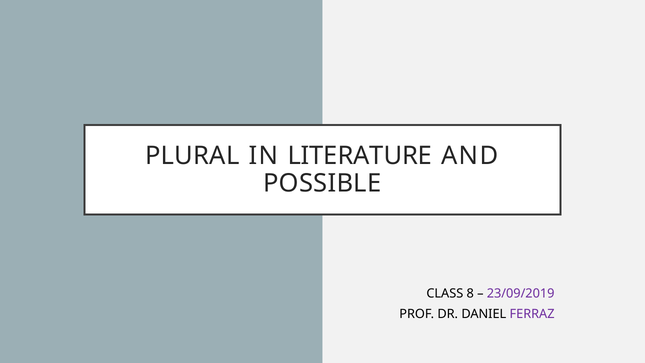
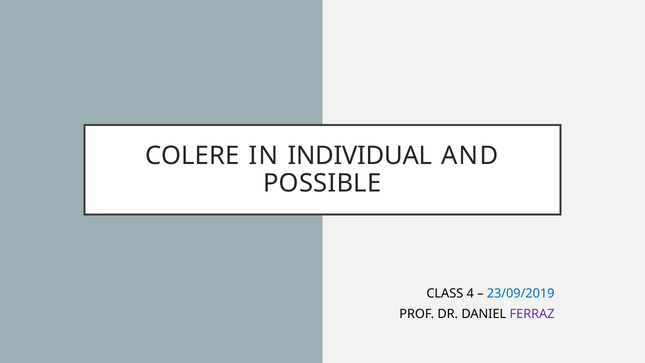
PLURAL: PLURAL -> COLERE (192, 156)
LITERATURE: LITERATURE -> INDIVIDUAL (360, 156)
8: 8 -> 4 (470, 294)
23/09/2019 colour: purple -> blue (521, 294)
